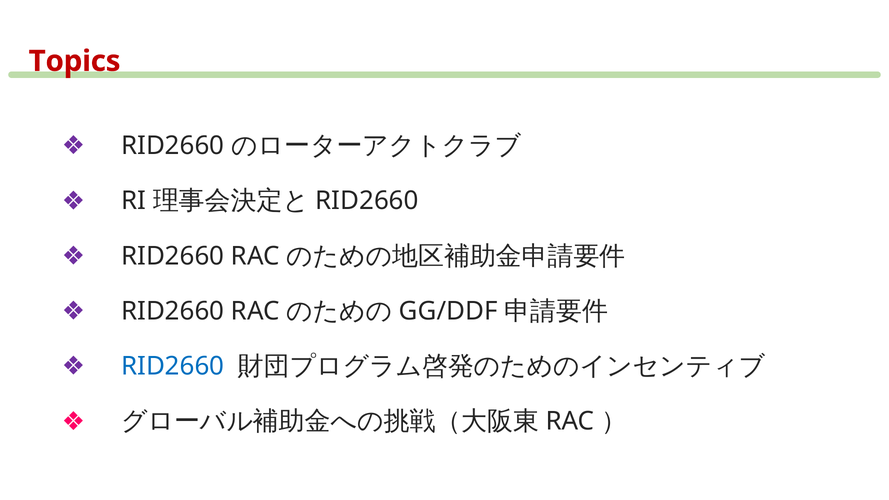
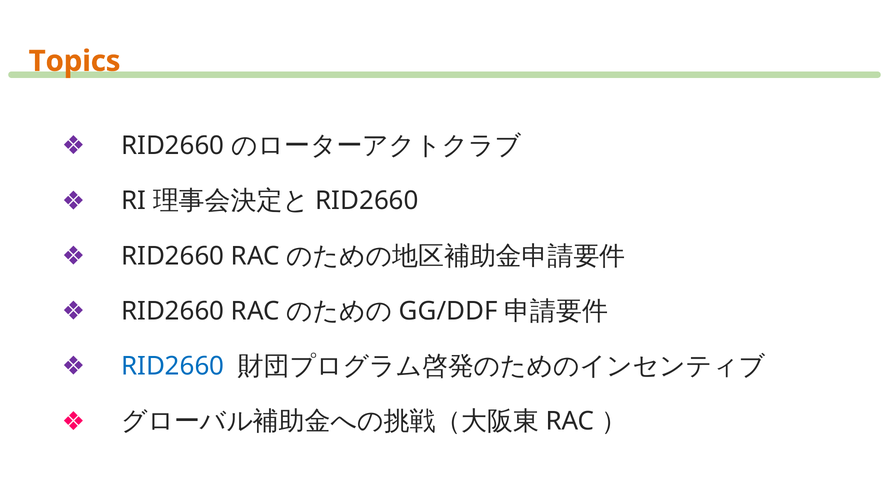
Topics colour: red -> orange (75, 61)
